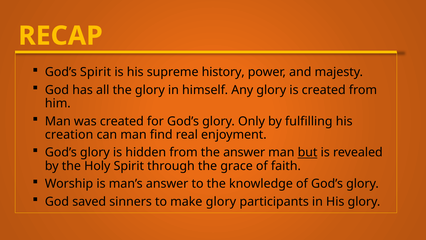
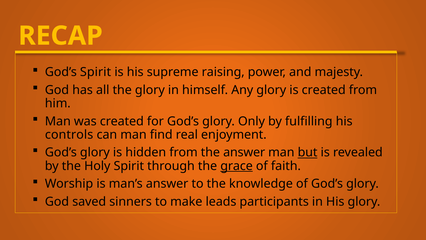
history: history -> raising (223, 72)
creation: creation -> controls (69, 134)
grace underline: none -> present (237, 166)
make glory: glory -> leads (221, 201)
